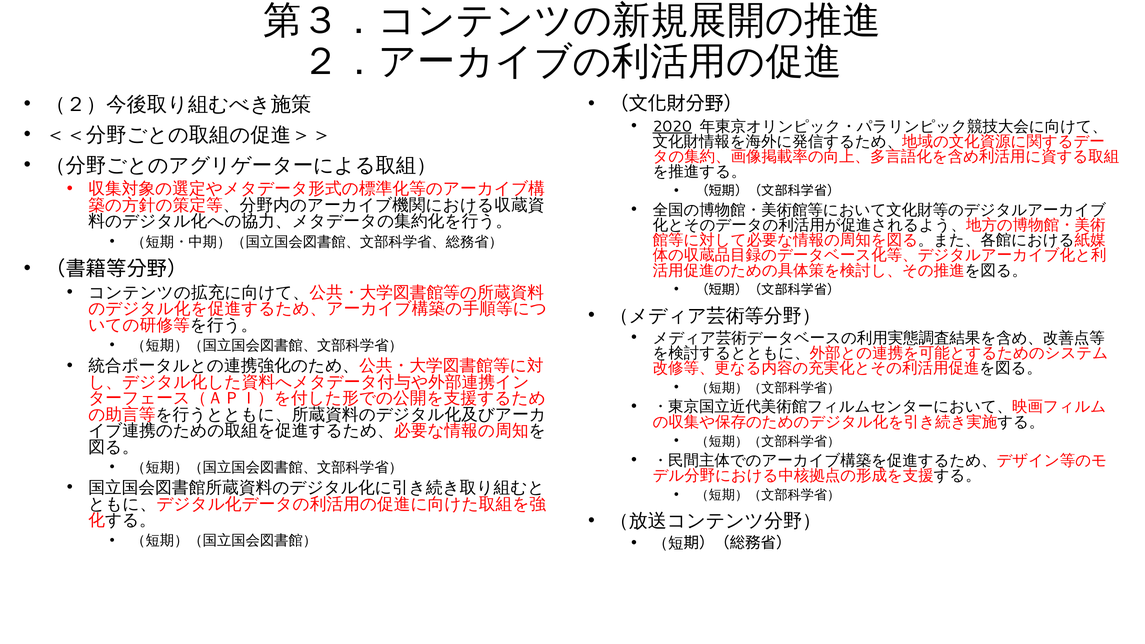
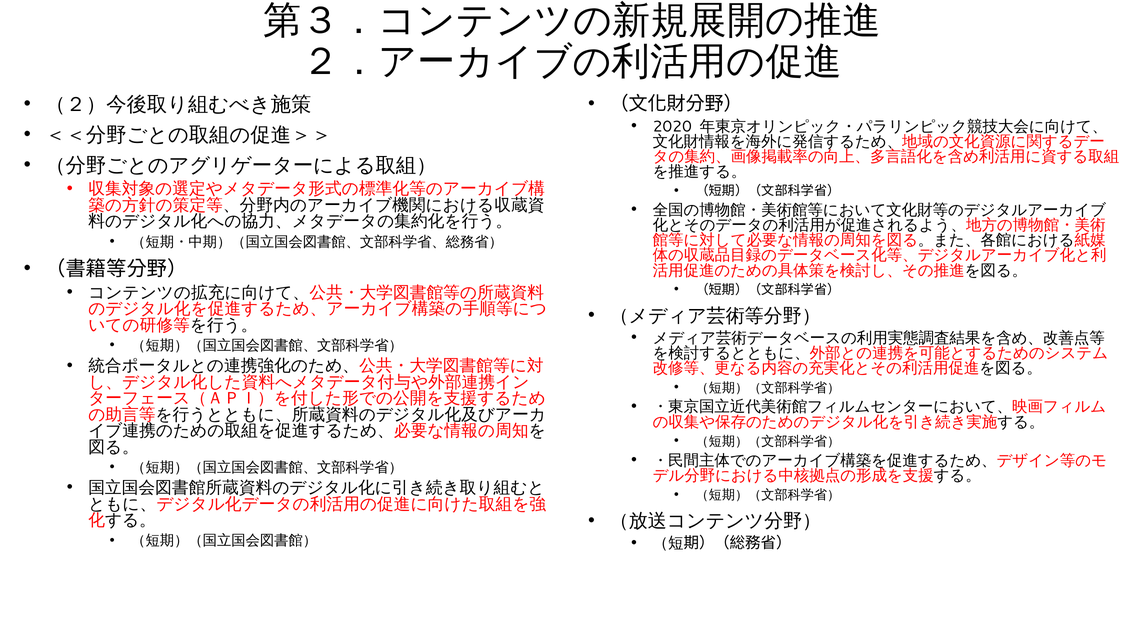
2020 underline: present -> none (672, 126)
